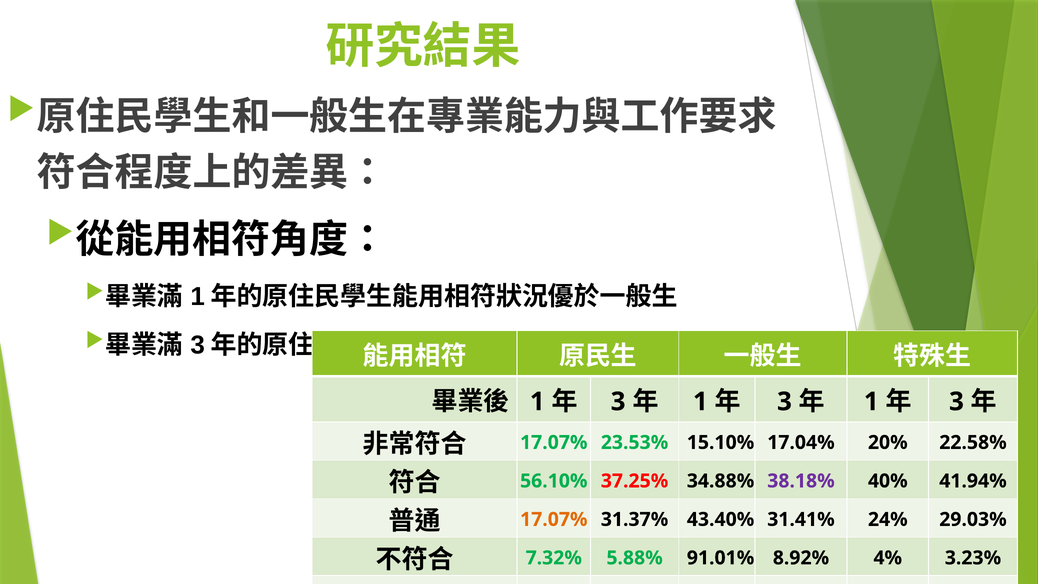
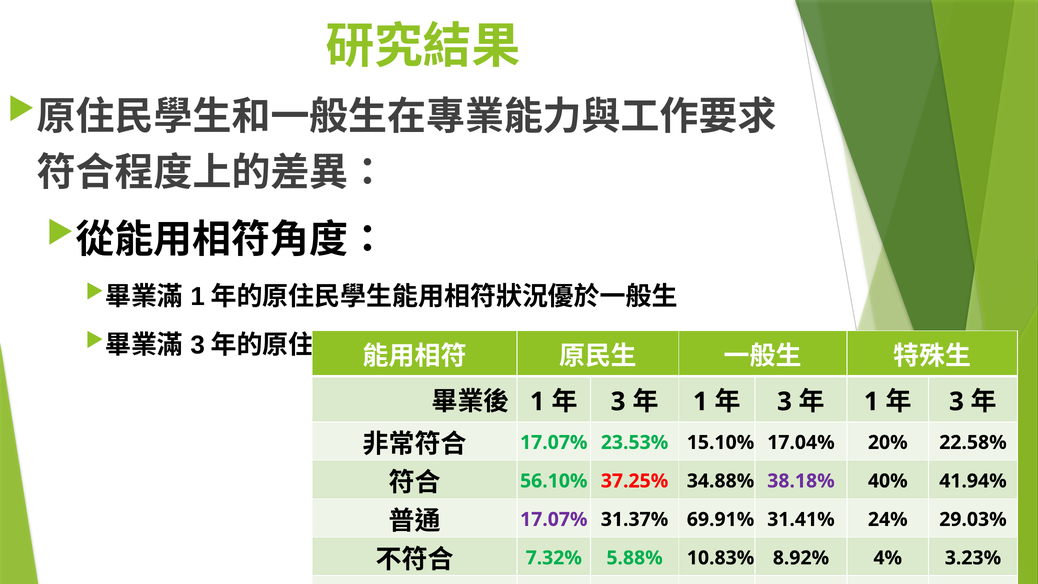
17.07% colour: orange -> purple (554, 519)
43.40%: 43.40% -> 69.91% (721, 519)
91.01%: 91.01% -> 10.83% (721, 558)
